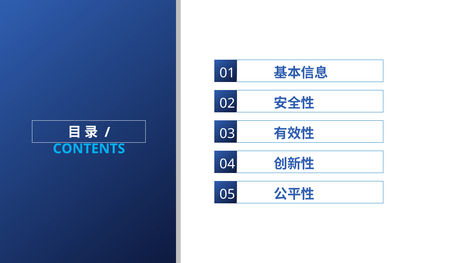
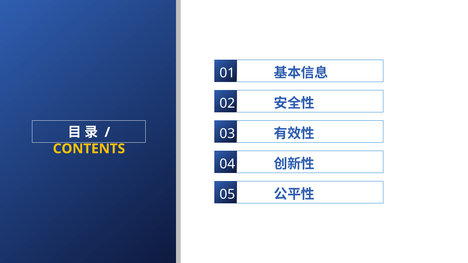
CONTENTS colour: light blue -> yellow (89, 149)
